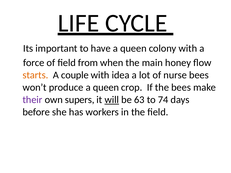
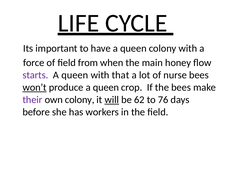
starts colour: orange -> purple (35, 75)
couple: couple -> queen (75, 75)
idea: idea -> that (121, 75)
won’t underline: none -> present (35, 88)
own supers: supers -> colony (80, 100)
63: 63 -> 62 (139, 100)
74: 74 -> 76 (163, 100)
